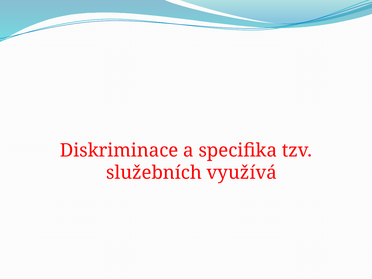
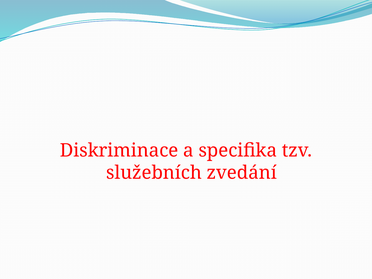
využívá: využívá -> zvedání (242, 173)
